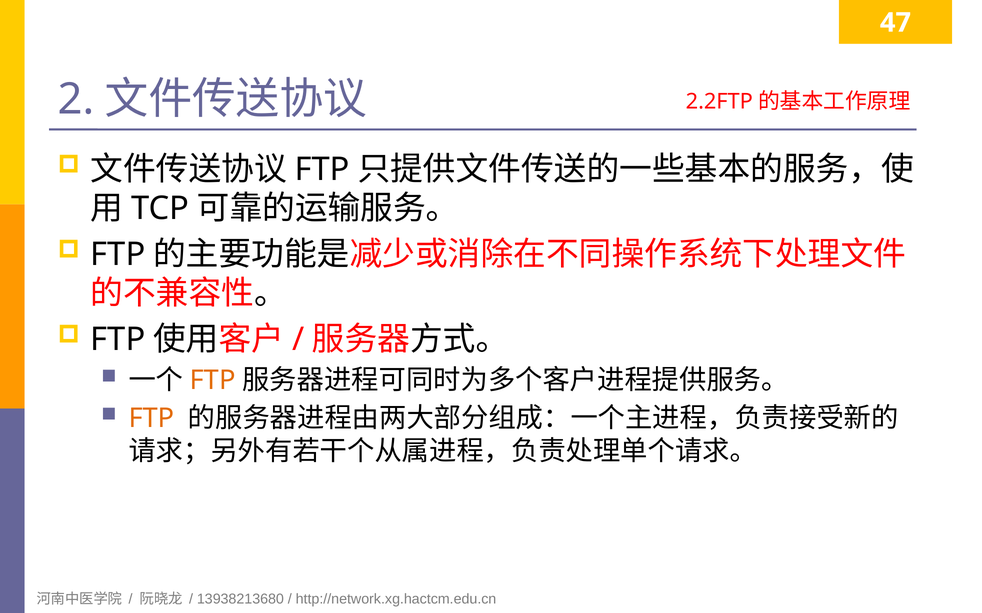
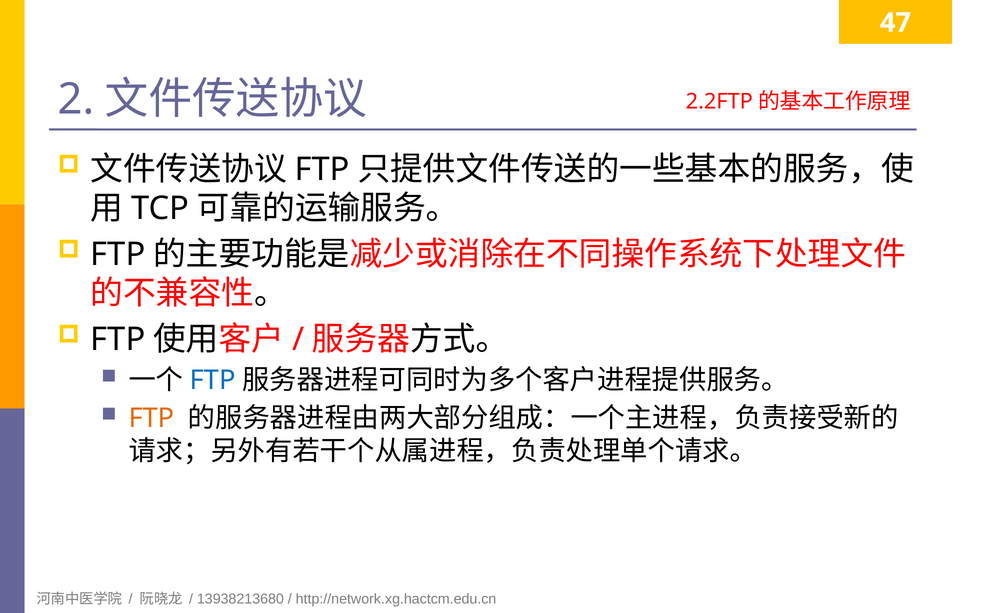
FTP colour: orange -> blue (213, 381)
